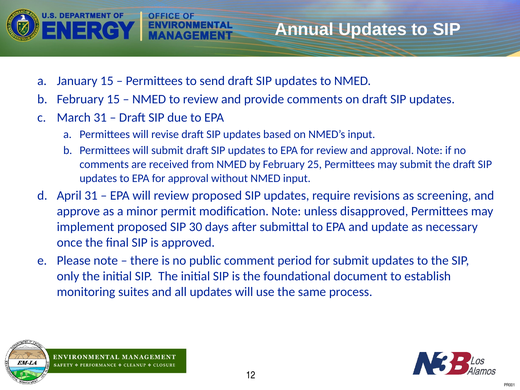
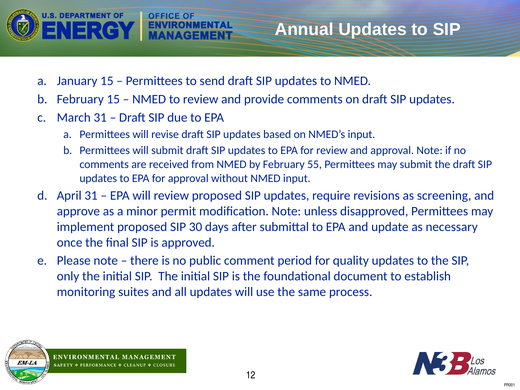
25: 25 -> 55 (315, 164)
for submit: submit -> quality (351, 261)
